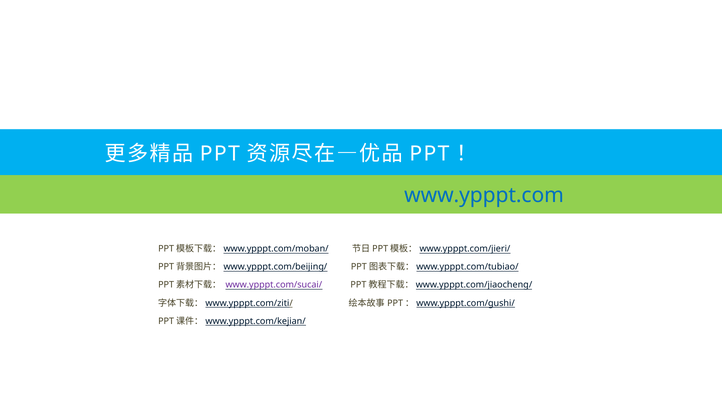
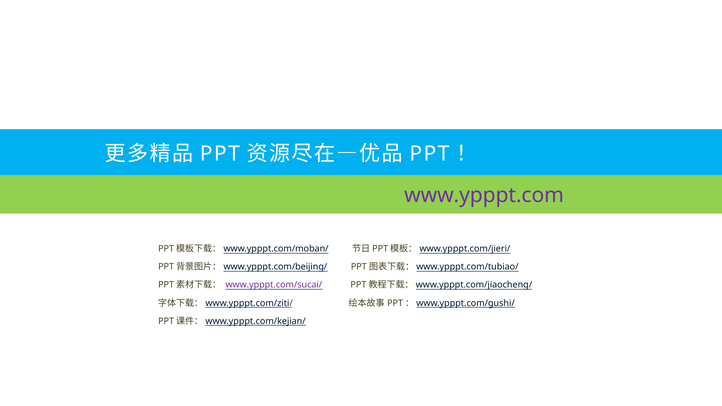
www.ypppt.com colour: blue -> purple (484, 196)
